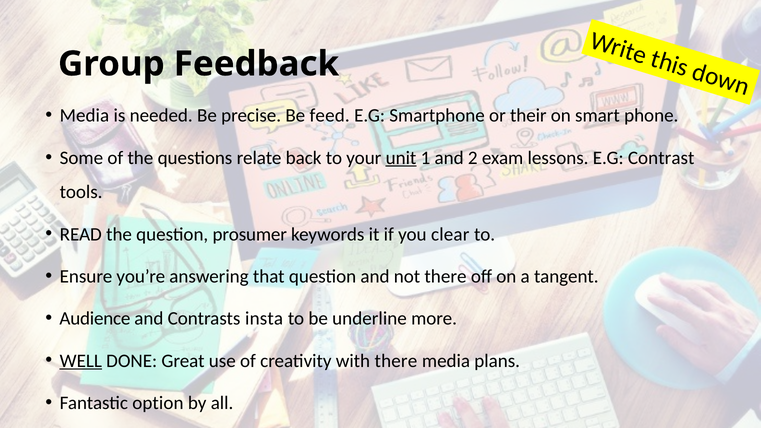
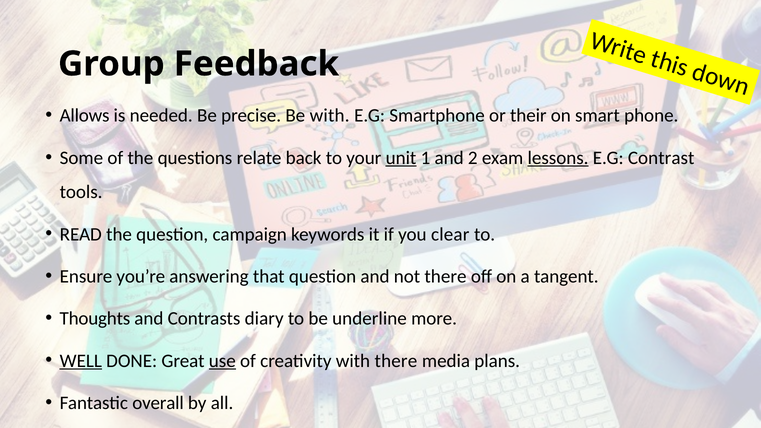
Media: Media -> Allows (85, 116)
Be feed: feed -> with (330, 116)
lessons underline: none -> present (558, 158)
prosumer: prosumer -> campaign (250, 234)
Audience: Audience -> Thoughts (95, 319)
insta: insta -> diary (264, 319)
use underline: none -> present (222, 361)
option: option -> overall (158, 403)
